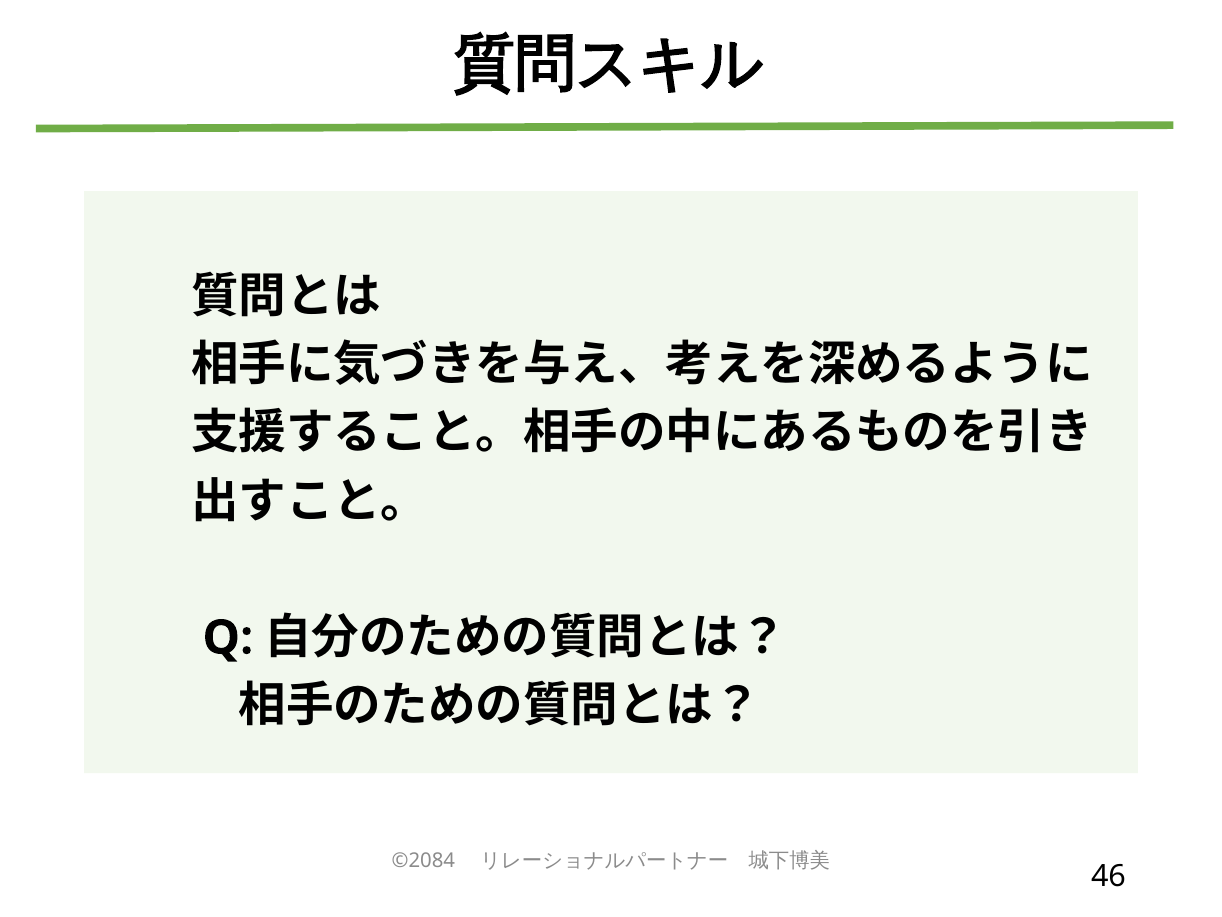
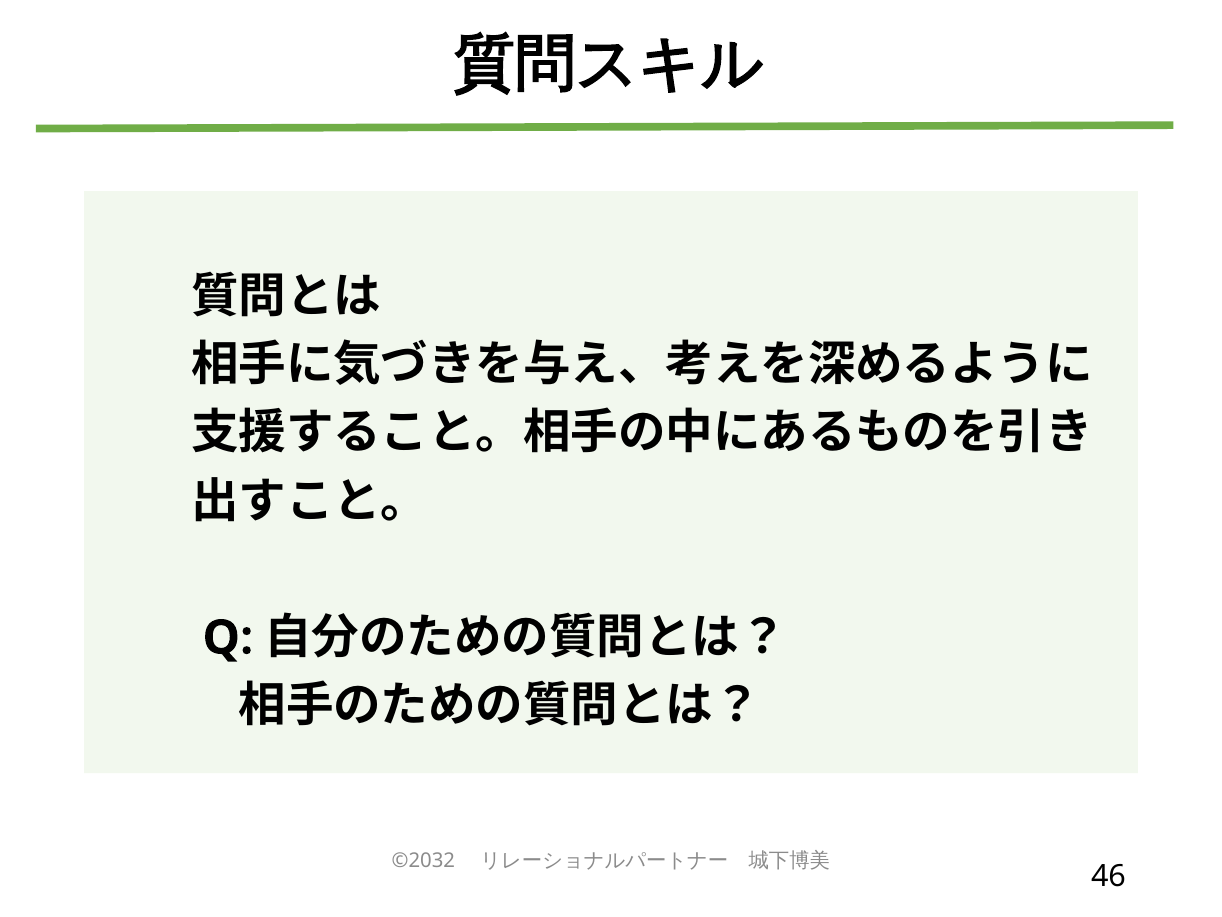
©2084: ©2084 -> ©2032 (423, 861)
